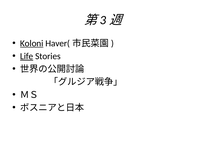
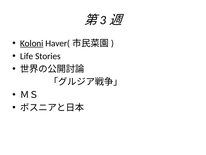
Life underline: present -> none (27, 56)
